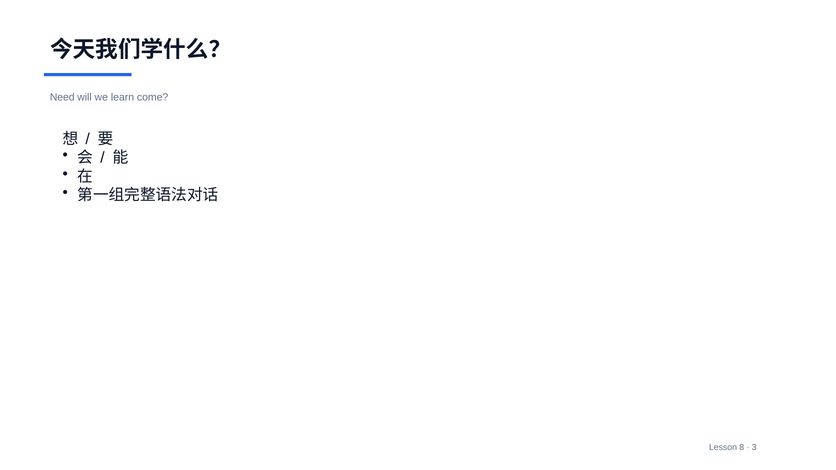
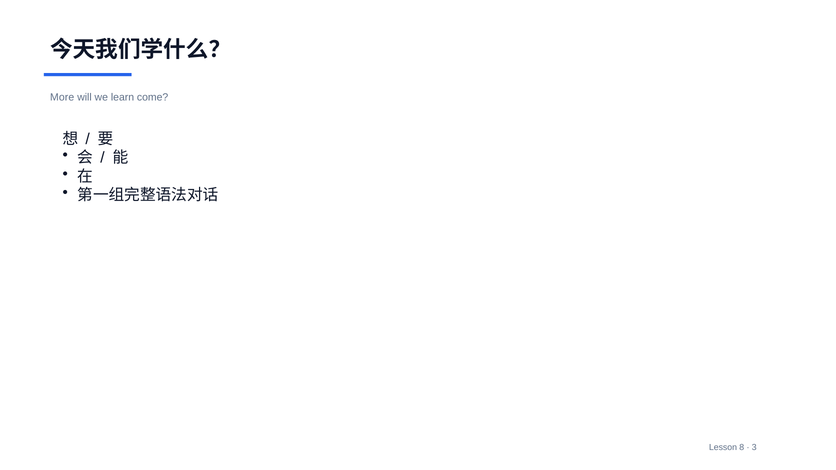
Need: Need -> More (62, 97)
